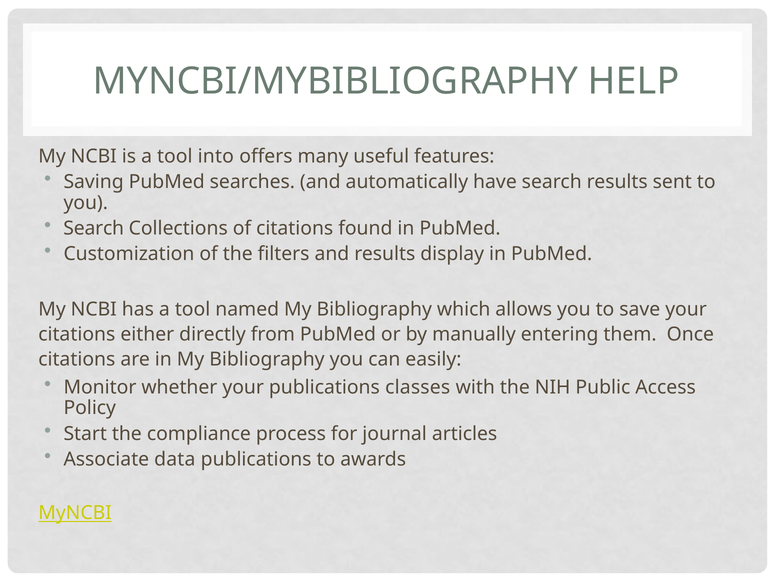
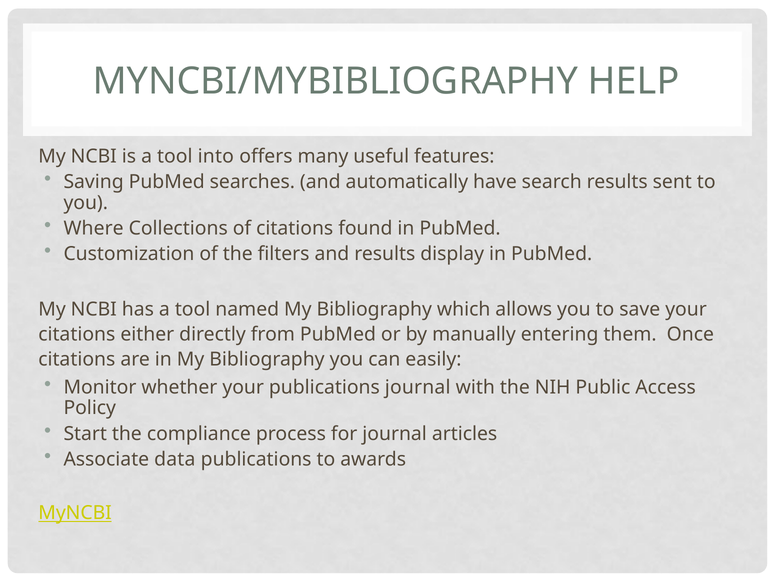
Search: Search -> Where (94, 228)
publications classes: classes -> journal (418, 387)
